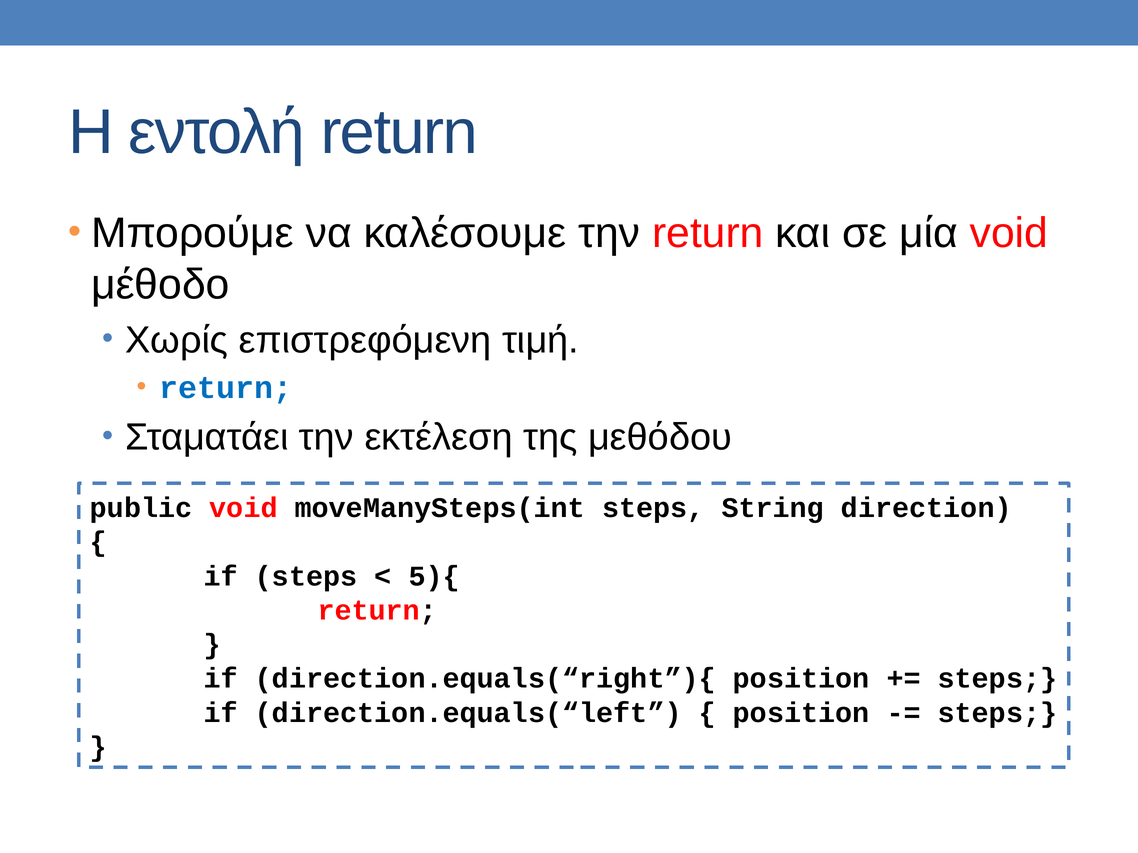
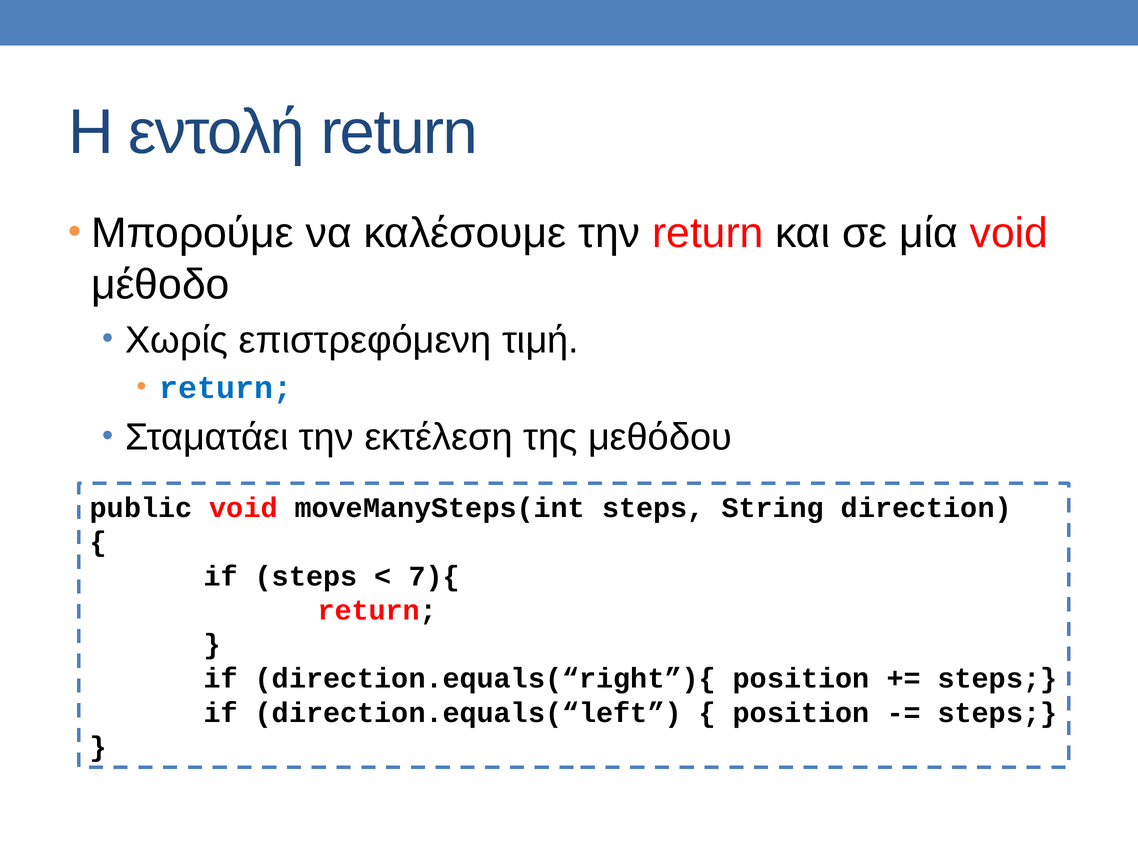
5){: 5){ -> 7){ (434, 577)
